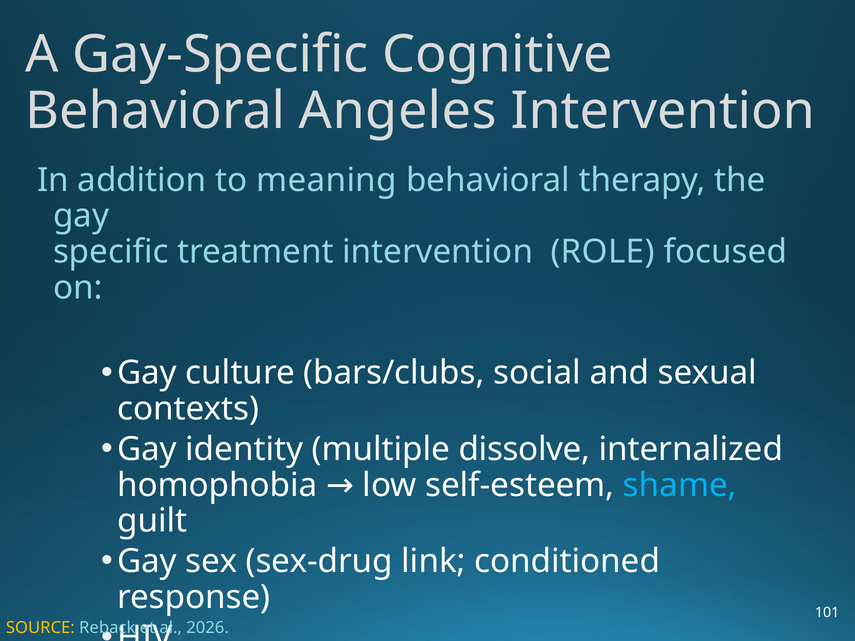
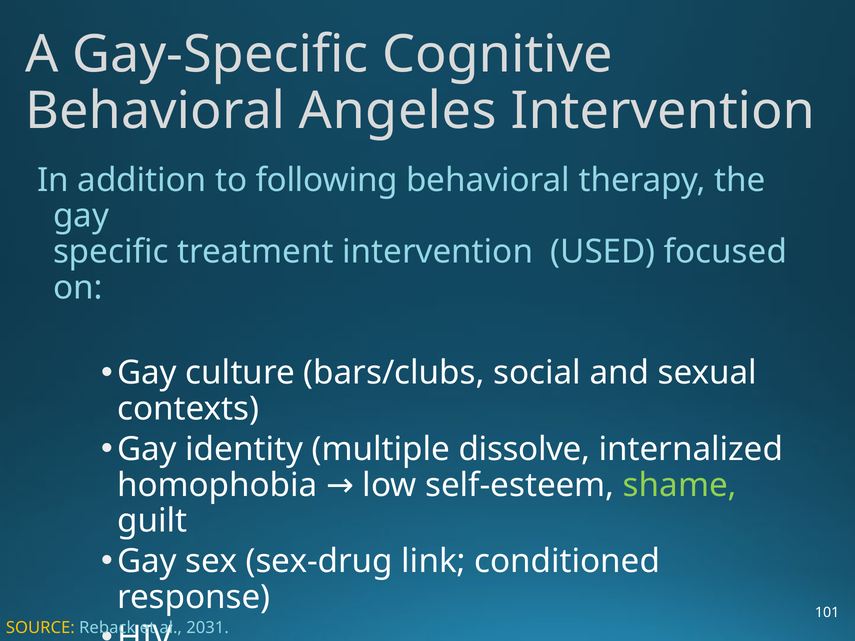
meaning: meaning -> following (327, 180)
ROLE: ROLE -> USED (603, 252)
shame colour: light blue -> light green (680, 485)
2026: 2026 -> 2031 (208, 628)
